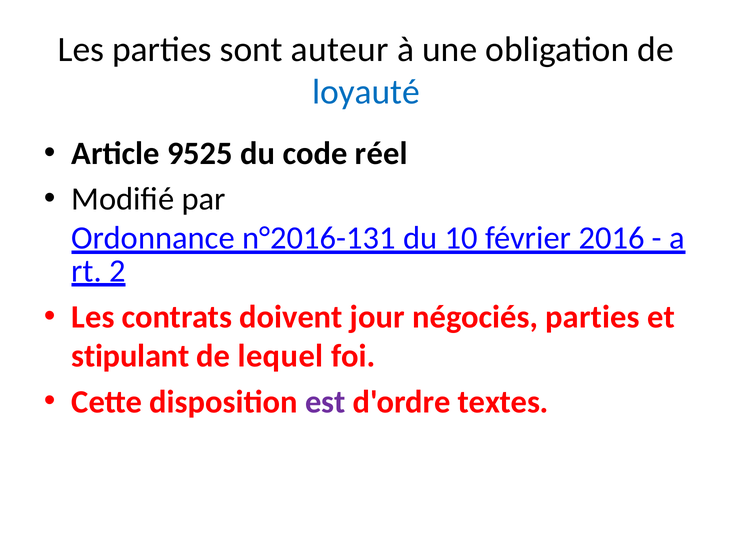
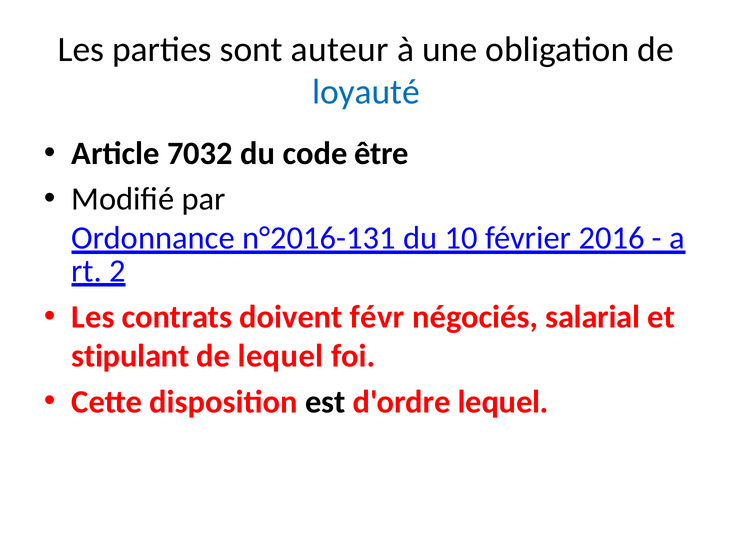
9525: 9525 -> 7032 (200, 154)
réel: réel -> être (381, 154)
jour: jour -> févr (377, 317)
négociés parties: parties -> salarial (593, 317)
est colour: purple -> black (325, 402)
d'ordre textes: textes -> lequel (503, 402)
